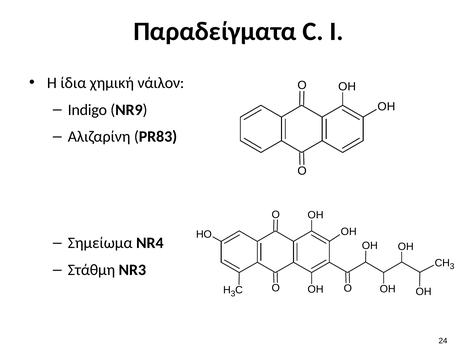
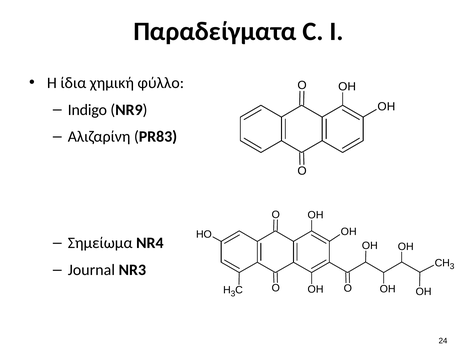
νάιλον: νάιλον -> φύλλο (161, 83)
Στάθμη: Στάθμη -> Journal (91, 270)
